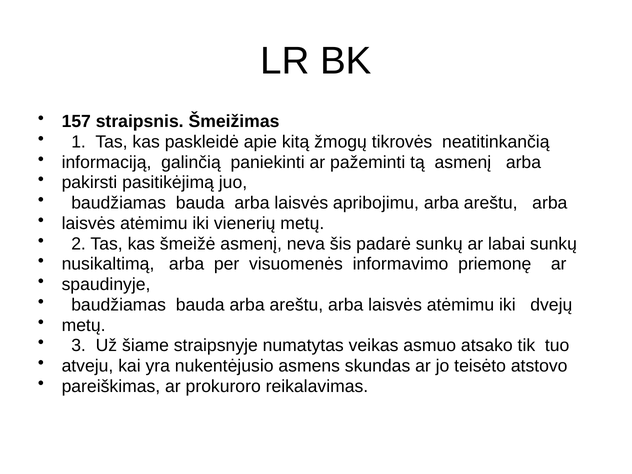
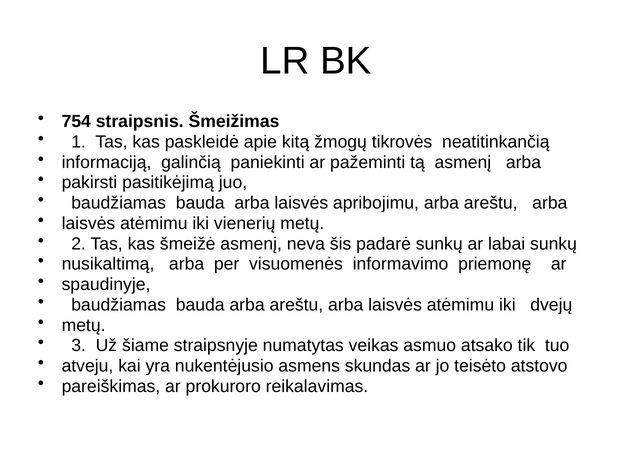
157: 157 -> 754 (76, 121)
